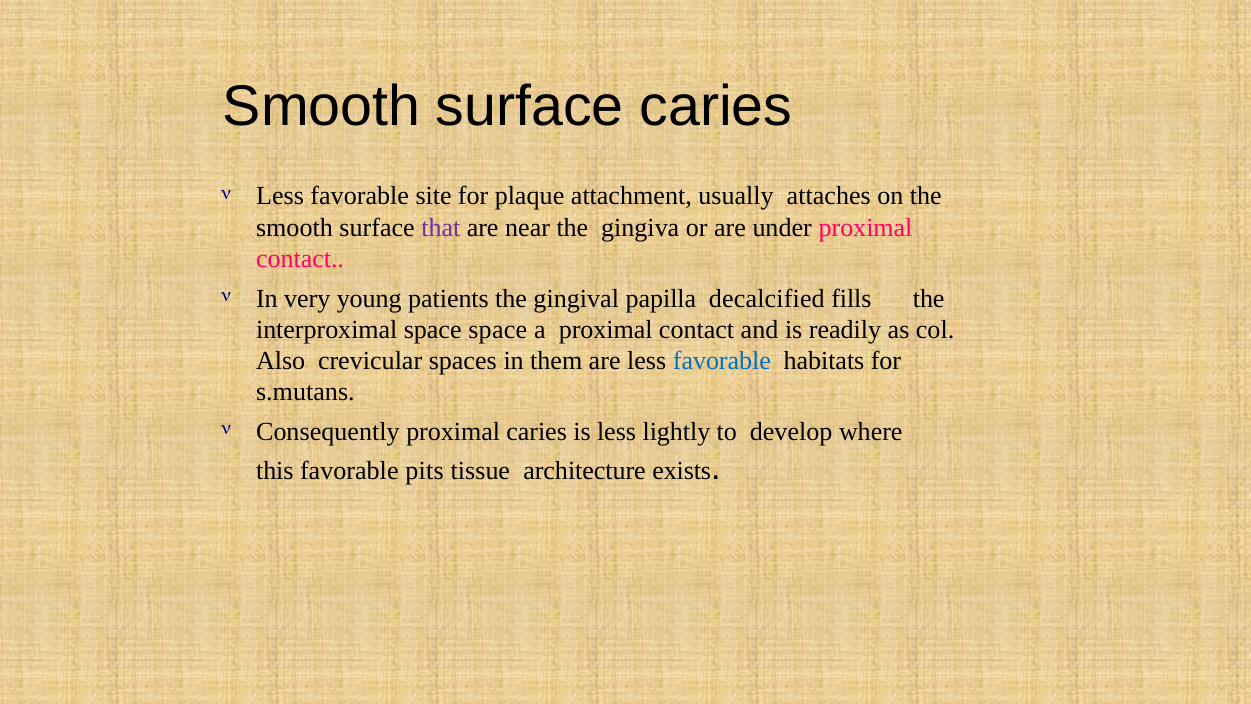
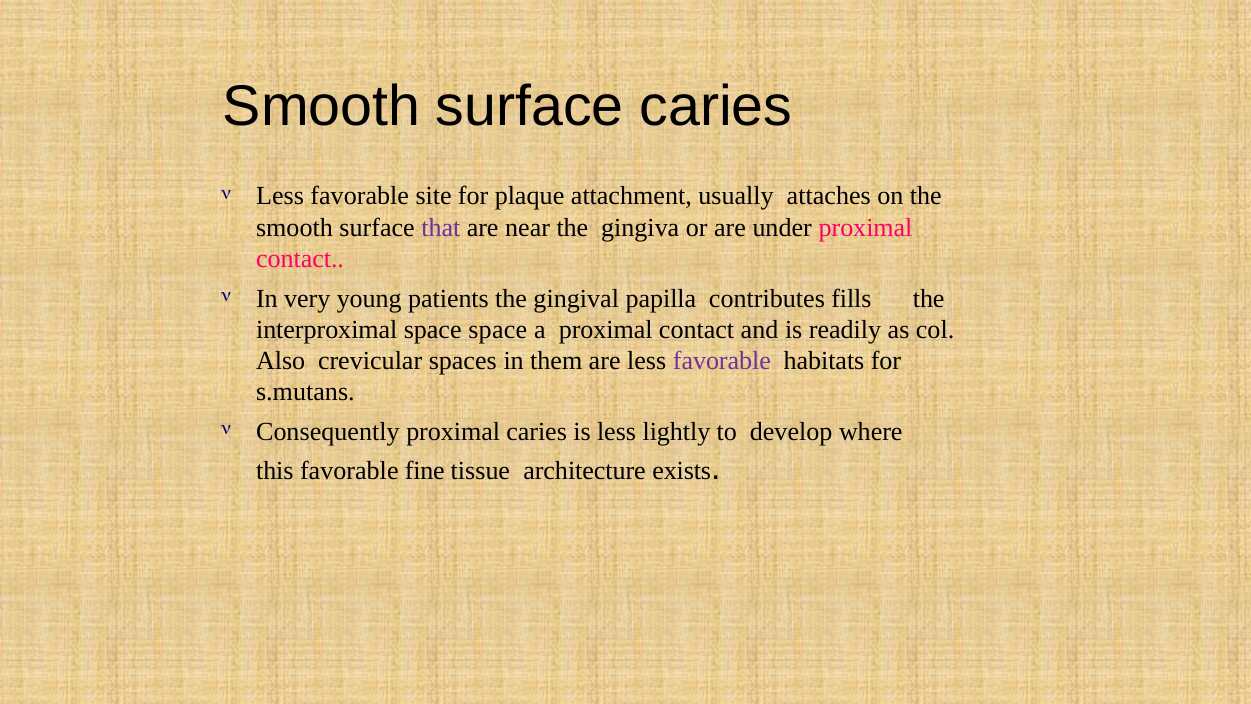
decalcified: decalcified -> contributes (767, 298)
favorable colour: blue -> purple (722, 361)
pits: pits -> fine (425, 471)
